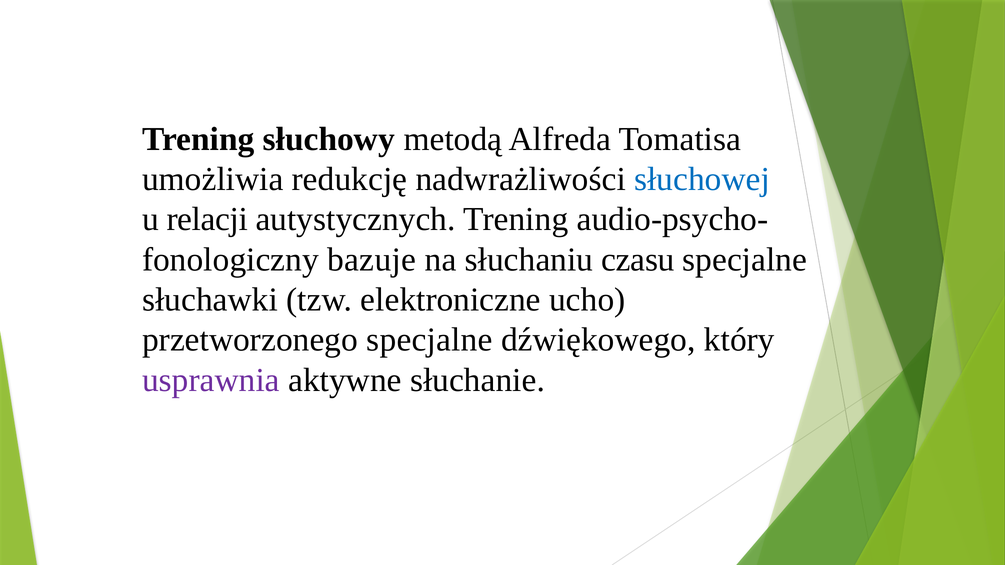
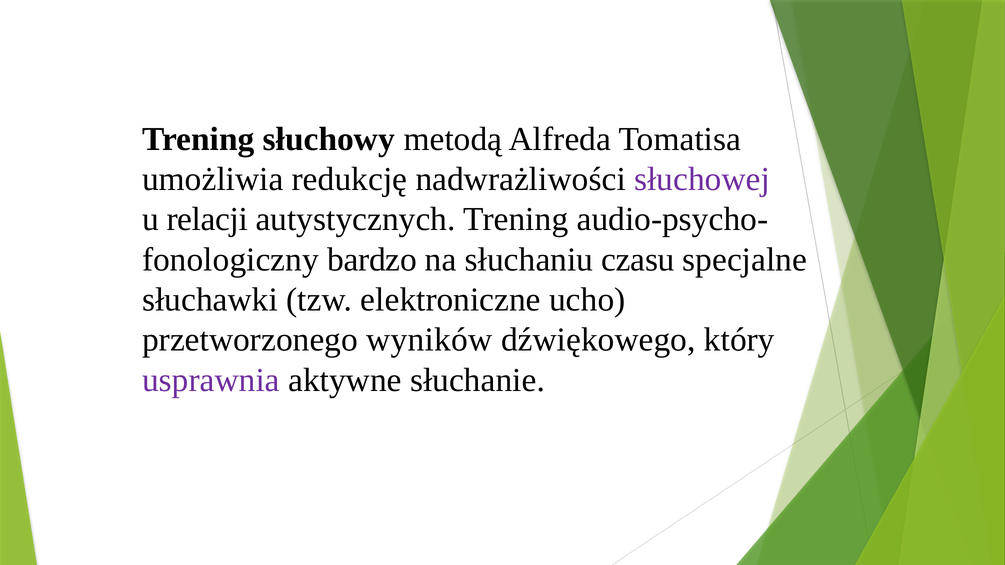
słuchowej colour: blue -> purple (702, 179)
bazuje: bazuje -> bardzo (372, 260)
przetworzonego specjalne: specjalne -> wyników (429, 340)
